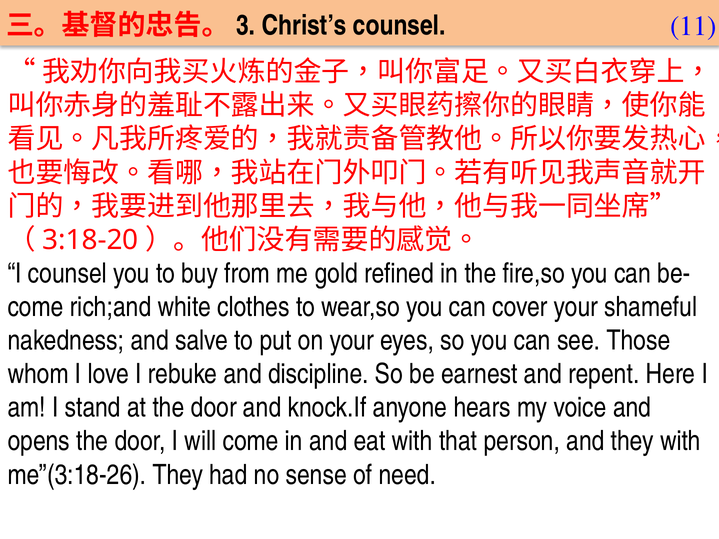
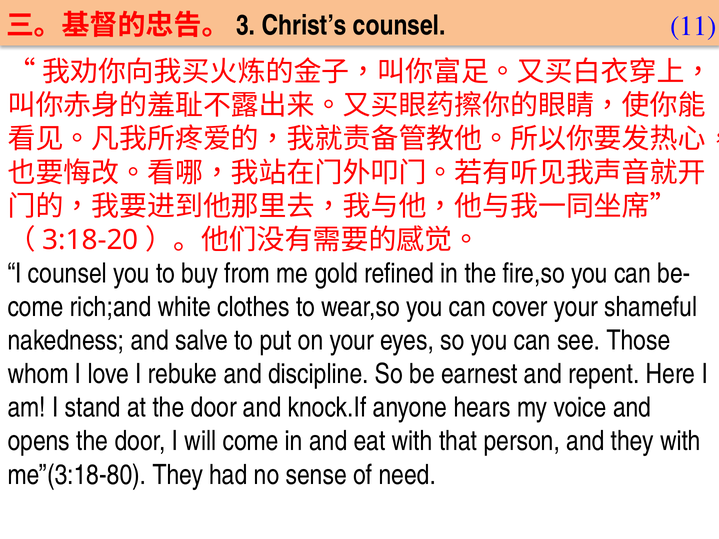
me”(3:18-26: me”(3:18-26 -> me”(3:18-80 (77, 475)
